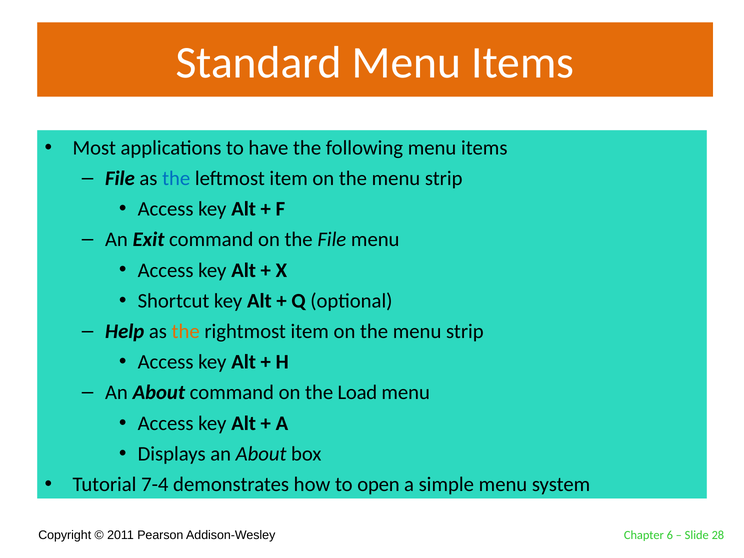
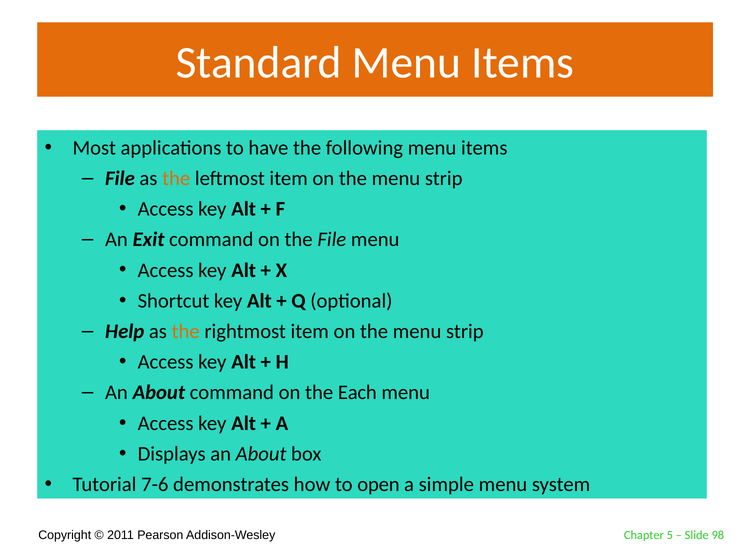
the colour: blue -> orange (176, 178)
Load: Load -> Each (357, 393)
7-4: 7-4 -> 7-6 (155, 484)
6: 6 -> 5 (670, 535)
28: 28 -> 98 (718, 535)
